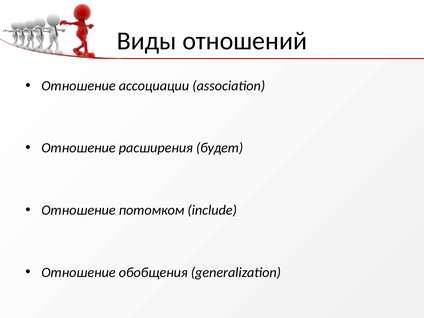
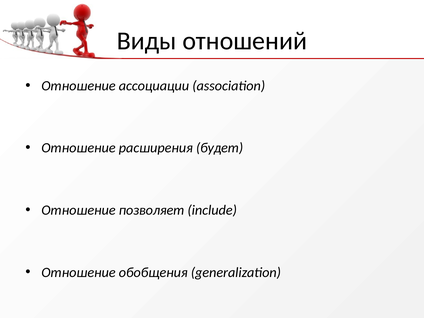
потомком: потомком -> позволяет (152, 210)
